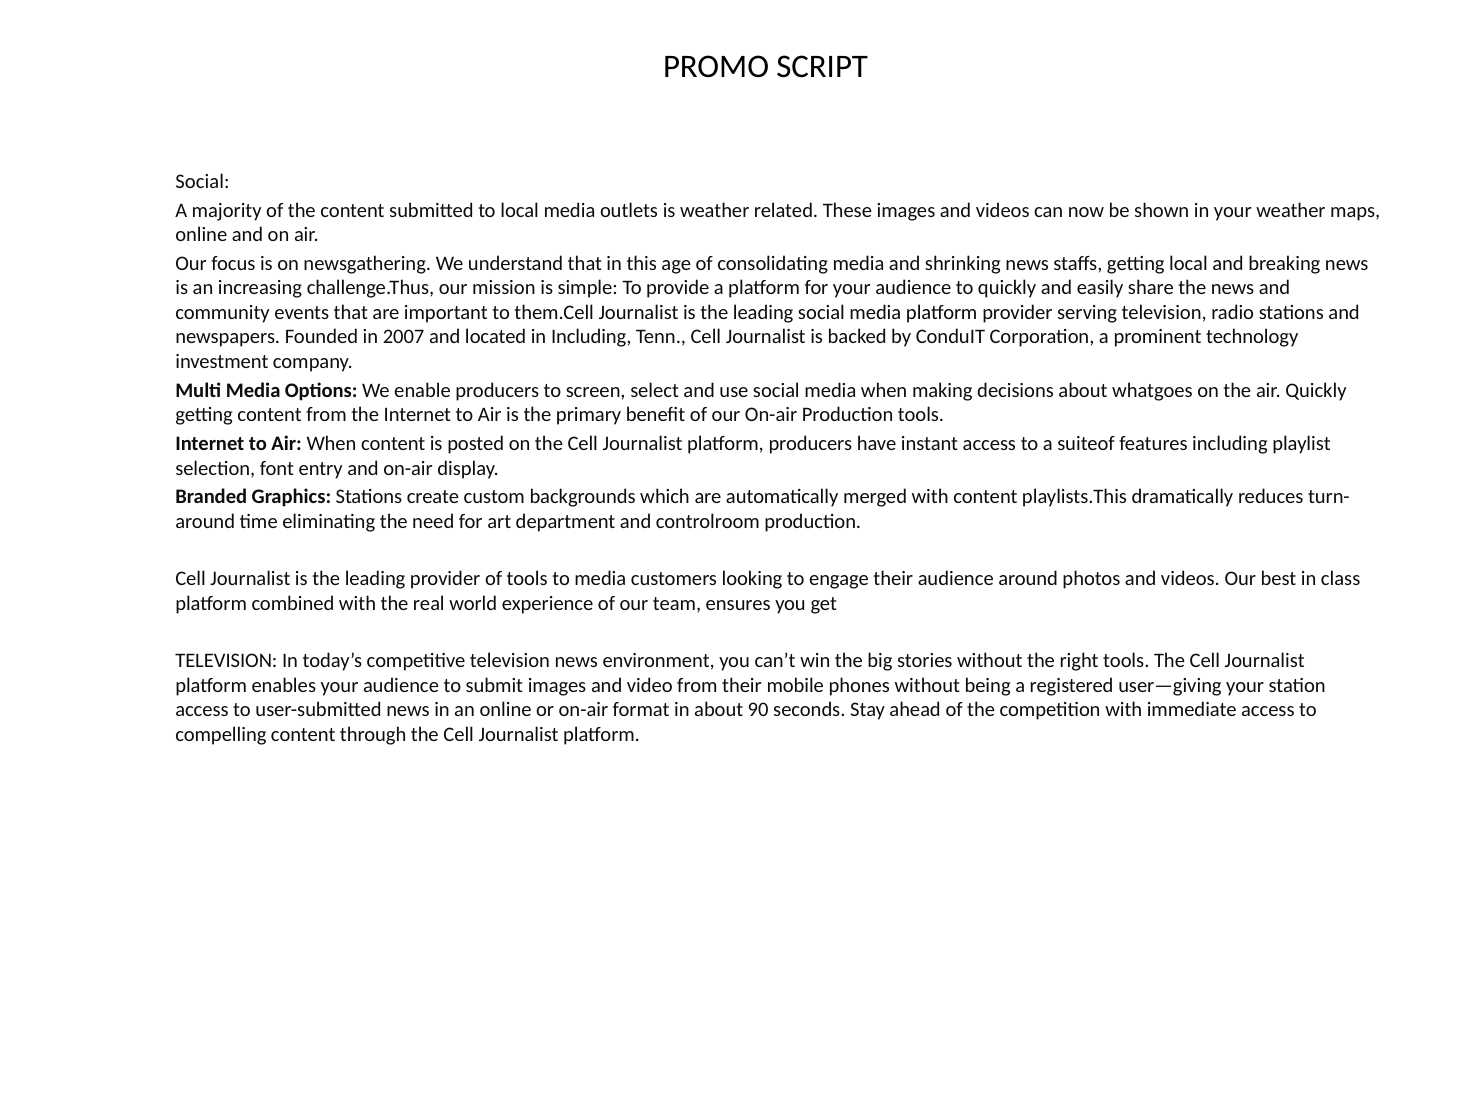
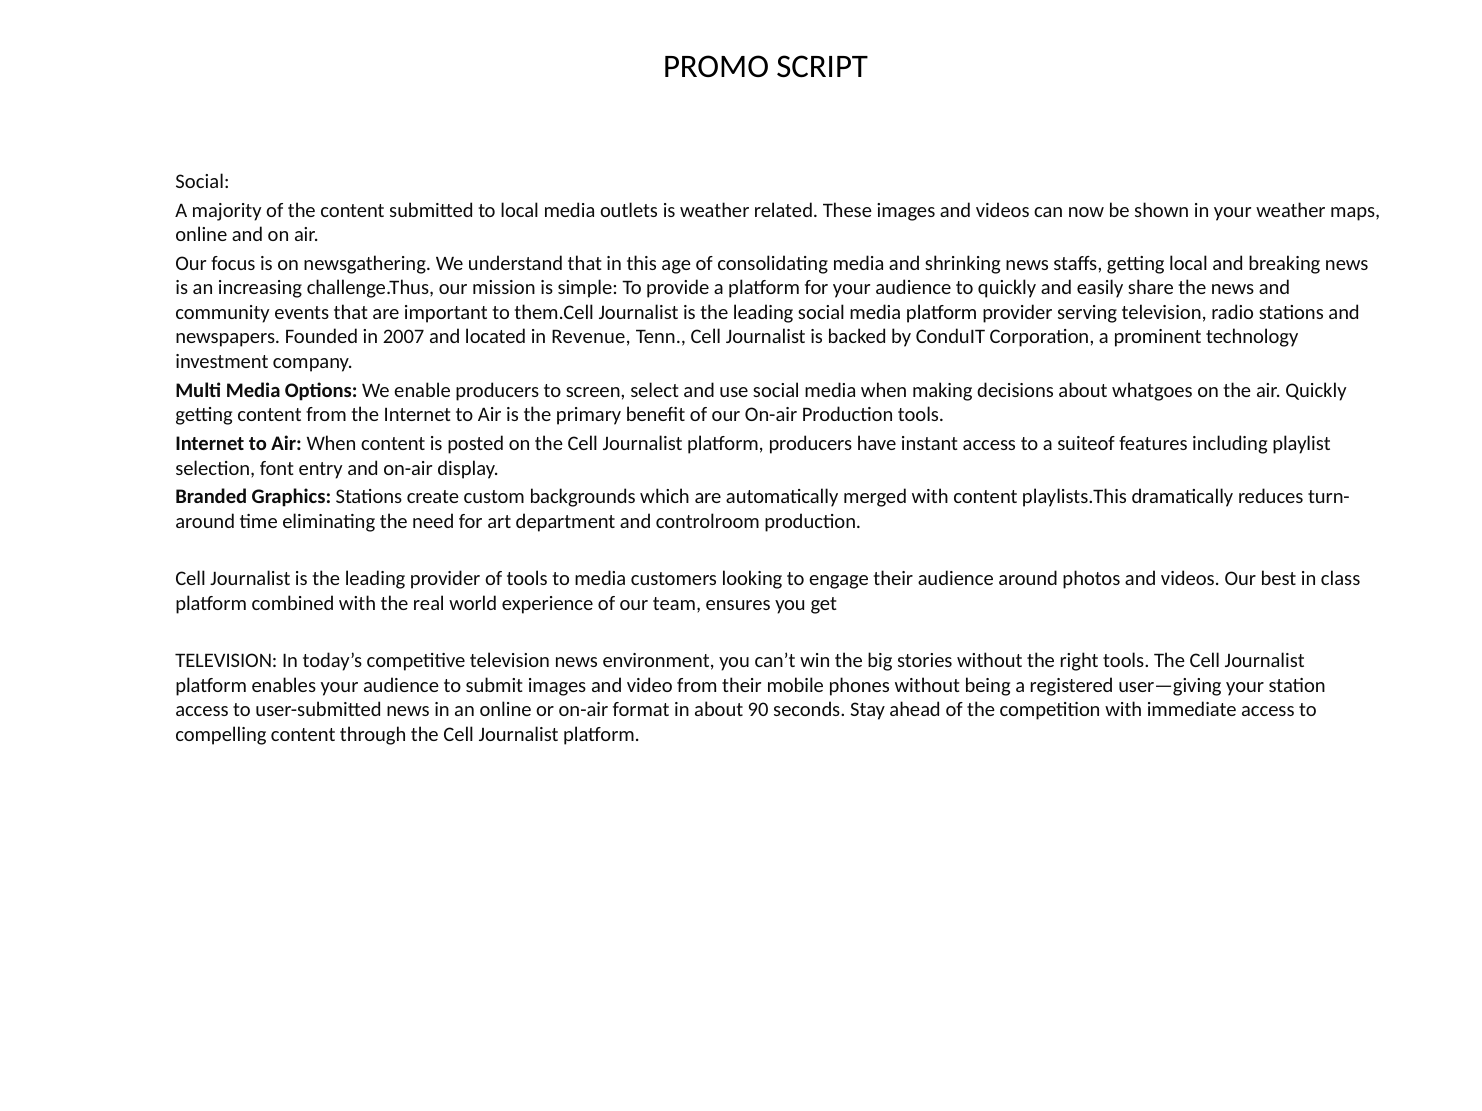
in Including: Including -> Revenue (591, 337)
